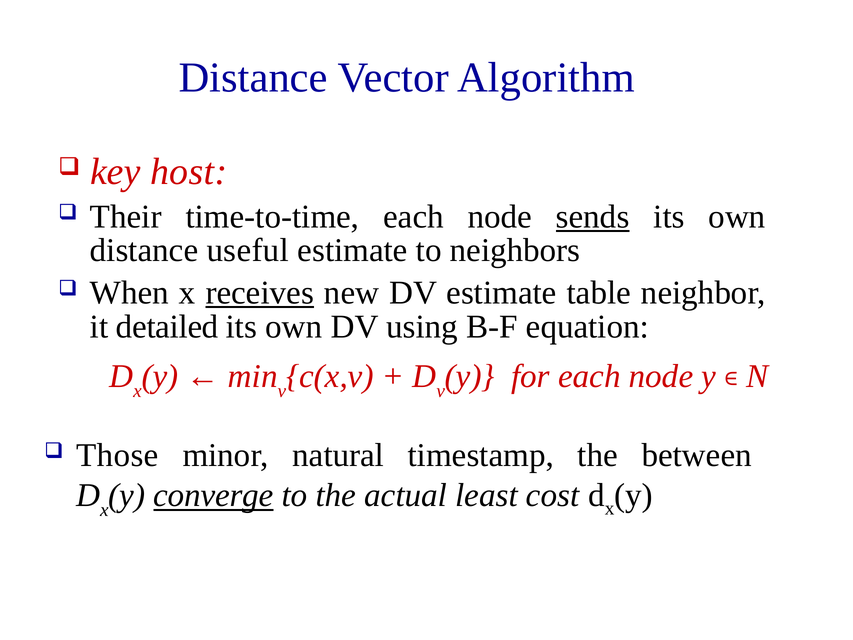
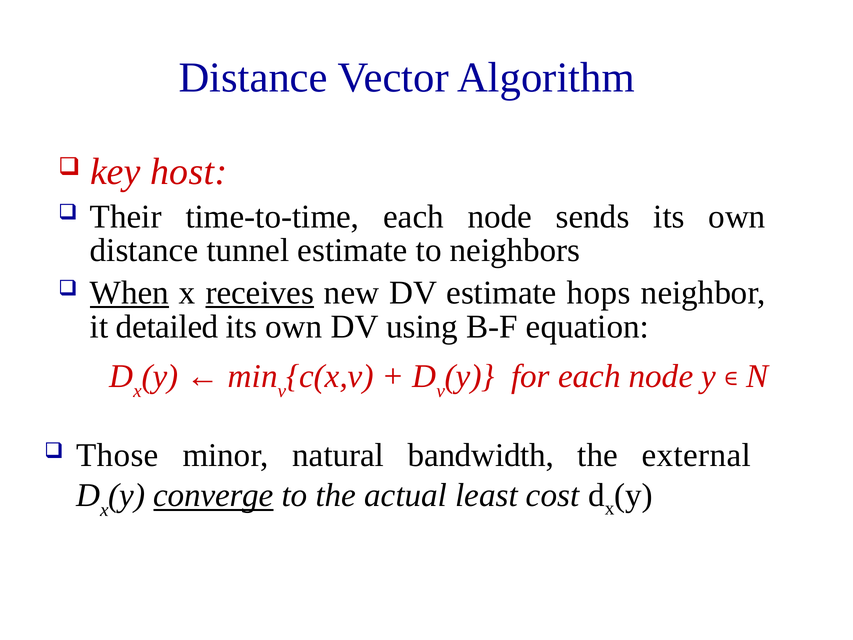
sends underline: present -> none (593, 217)
useful: useful -> tunnel (248, 250)
When underline: none -> present (129, 293)
table: table -> hops (599, 293)
timestamp: timestamp -> bandwidth (481, 455)
between: between -> external (696, 455)
